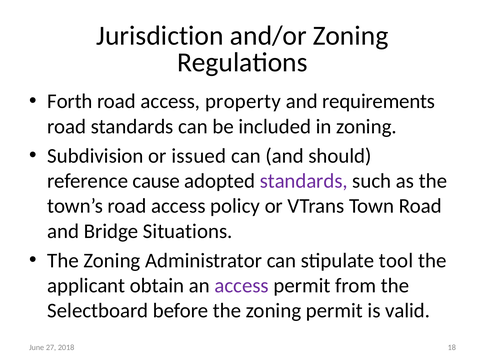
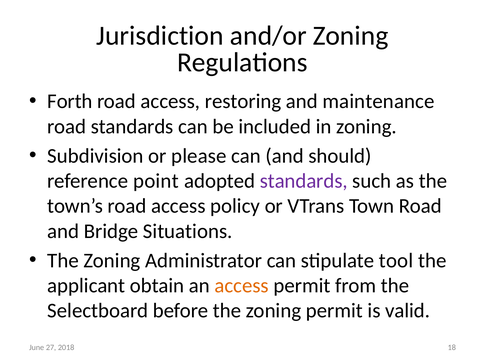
property: property -> restoring (243, 101)
requirements: requirements -> maintenance (379, 101)
issued: issued -> please (199, 156)
cause: cause -> point (156, 181)
access colour: purple -> orange (242, 285)
